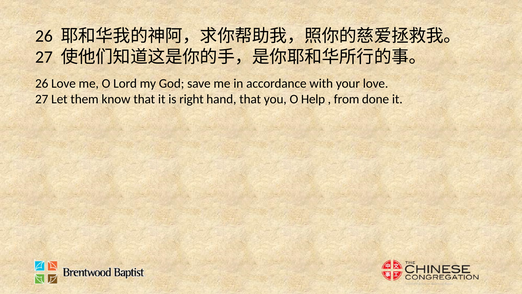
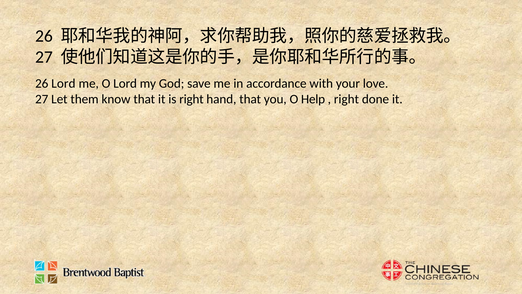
26 Love: Love -> Lord (63, 84)
from: from -> right (346, 99)
